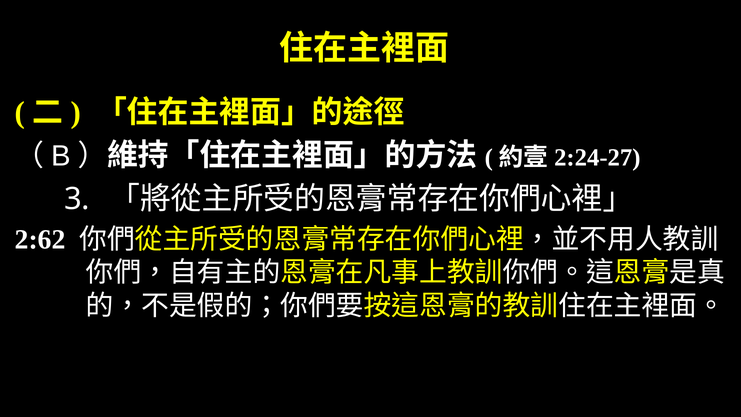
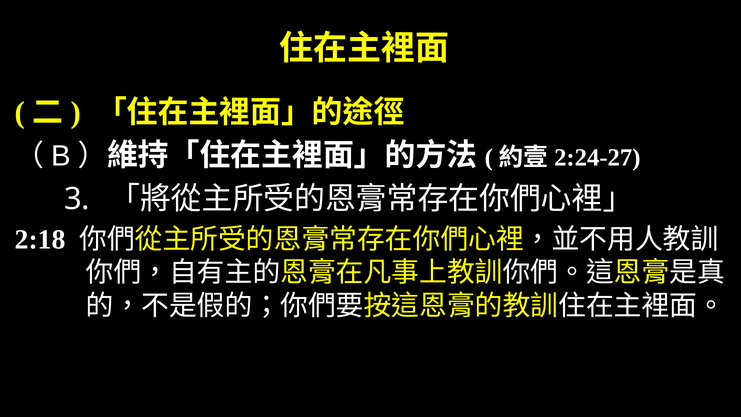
2:62: 2:62 -> 2:18 (40, 239)
